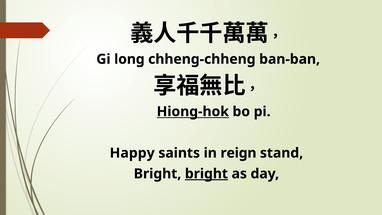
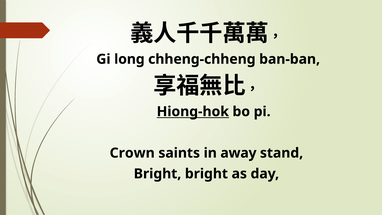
Happy: Happy -> Crown (132, 153)
reign: reign -> away (238, 153)
bright underline: present -> none (206, 174)
